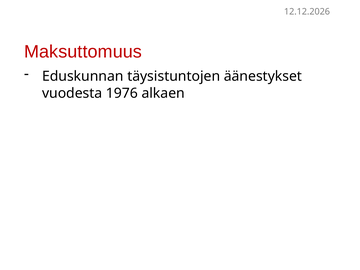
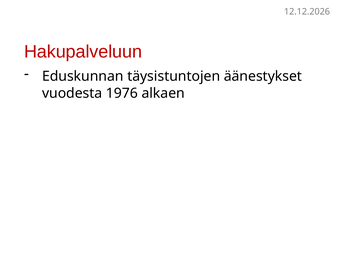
Maksuttomuus: Maksuttomuus -> Hakupalveluun (83, 52)
